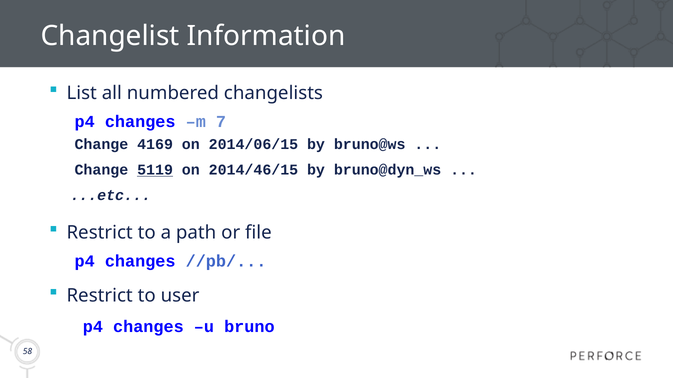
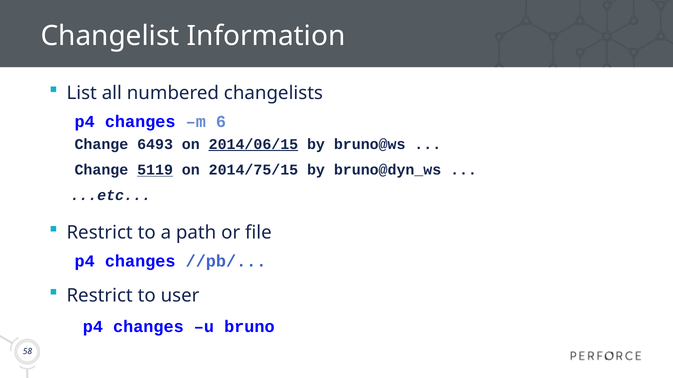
7: 7 -> 6 (221, 122)
4169: 4169 -> 6493 (155, 144)
2014/06/15 underline: none -> present (253, 144)
2014/46/15: 2014/46/15 -> 2014/75/15 (253, 170)
